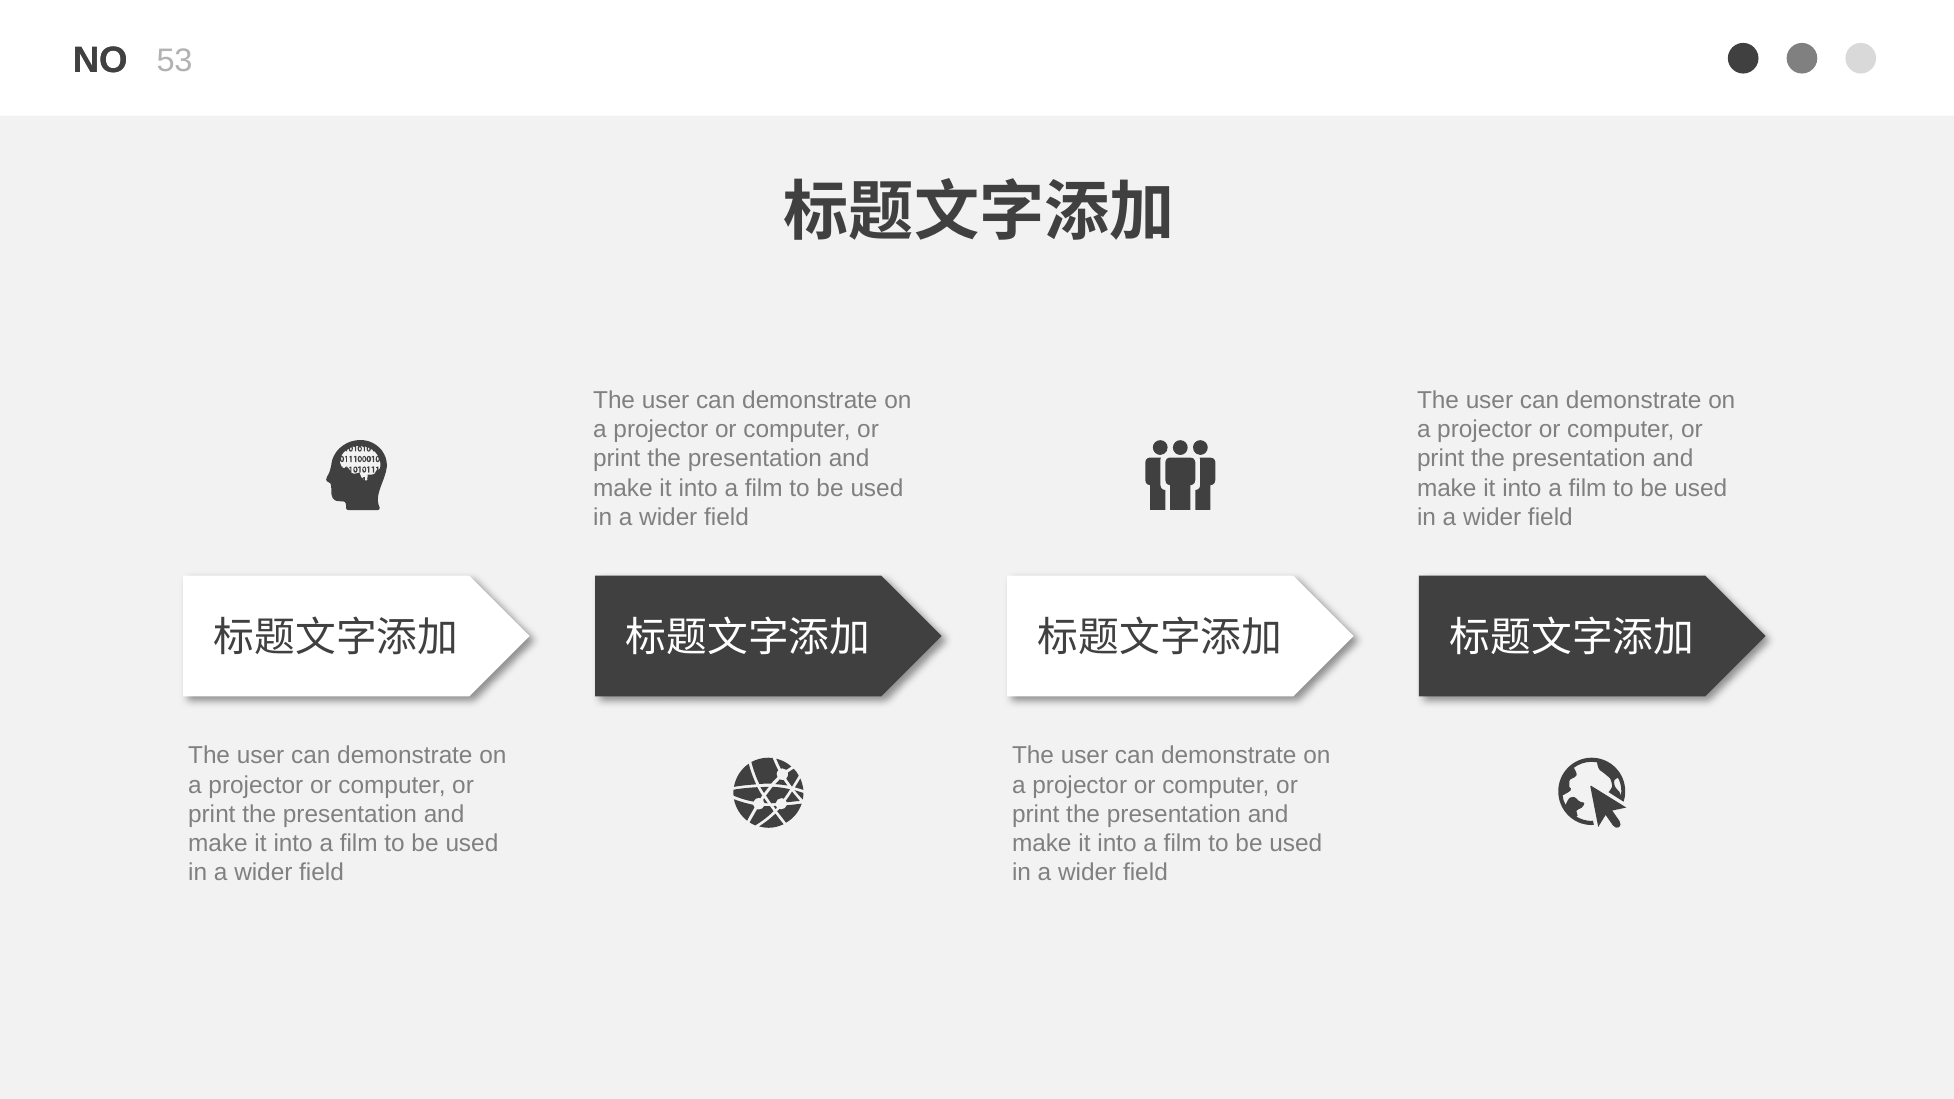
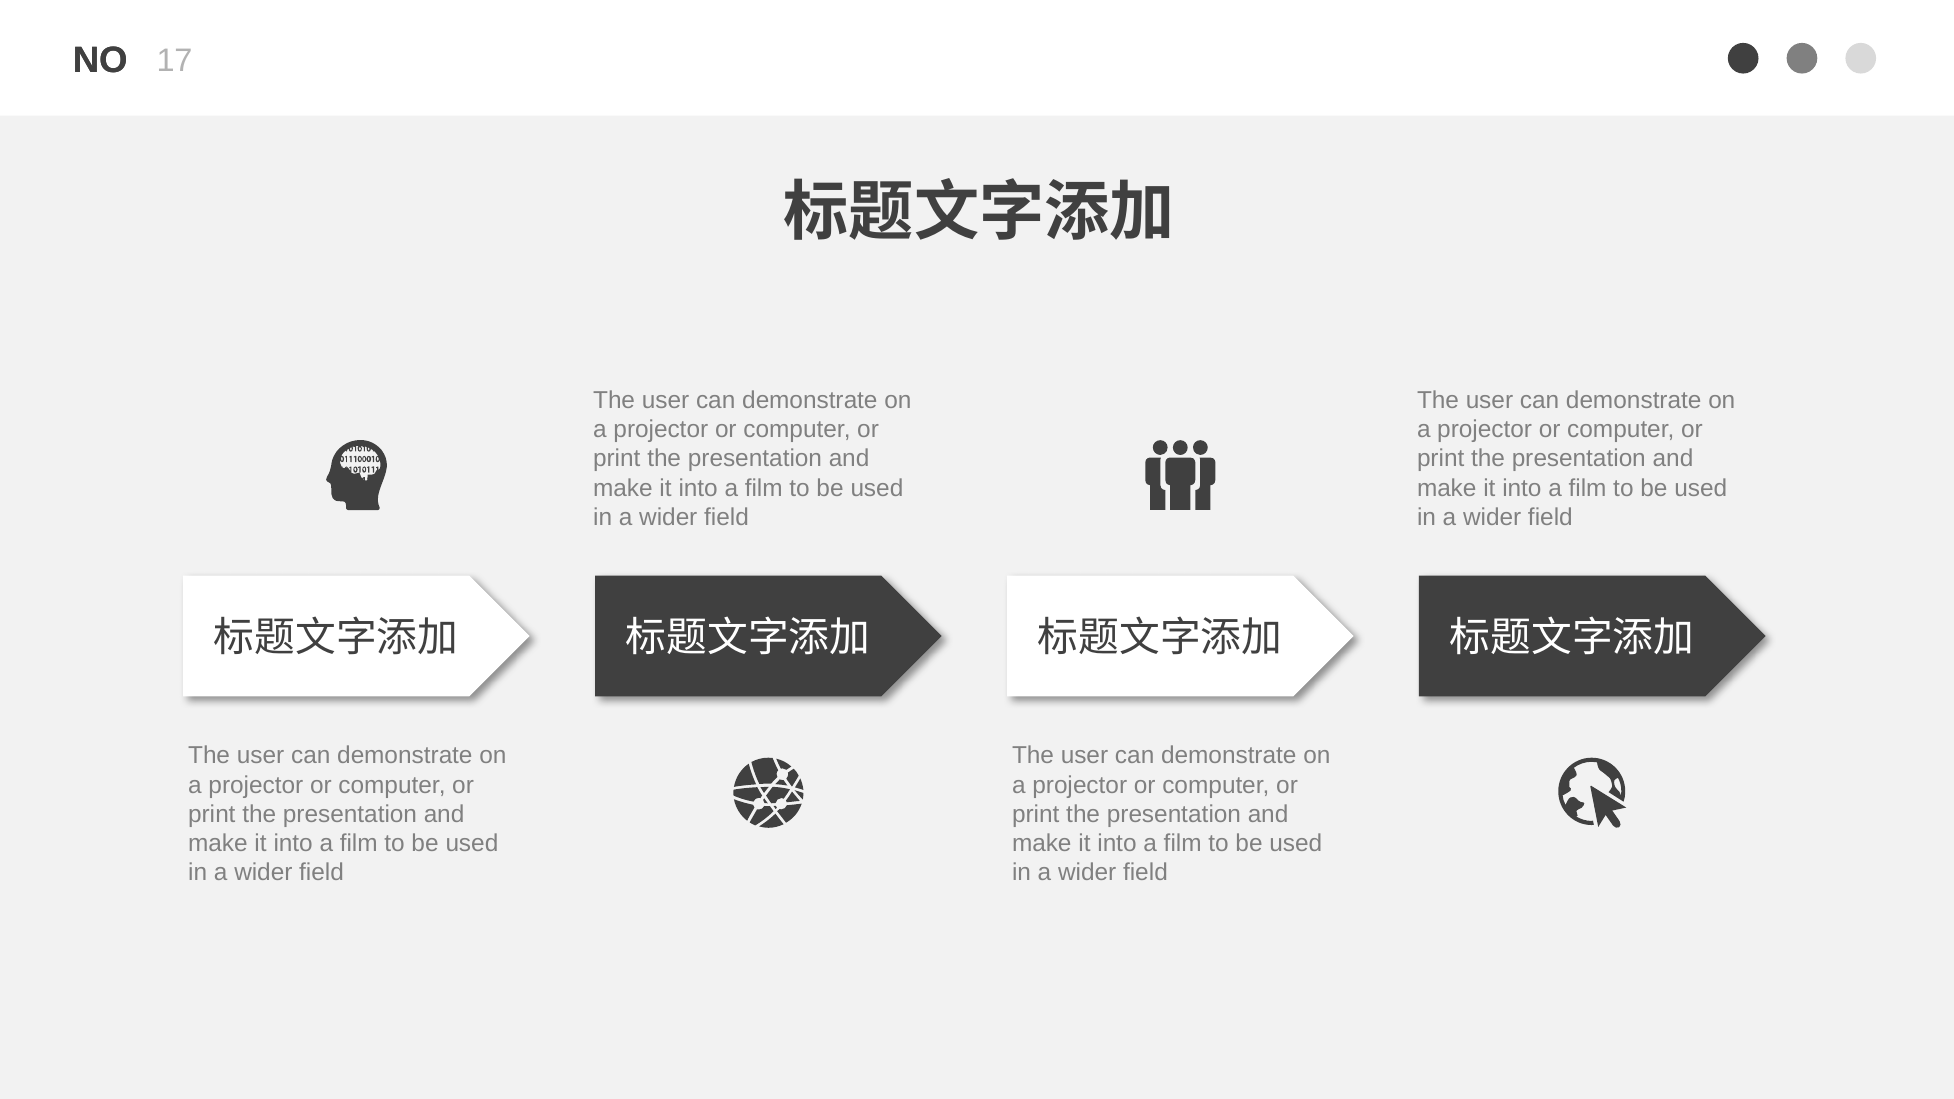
53: 53 -> 17 (175, 61)
